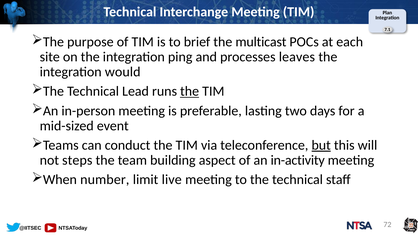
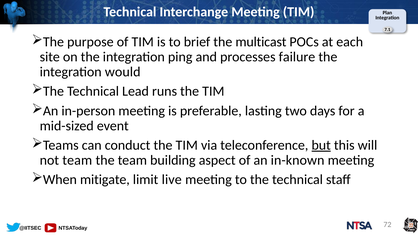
leaves: leaves -> failure (297, 57)
the underline: present -> none (190, 91)
not steps: steps -> team (77, 160)
in-activity: in-activity -> in-known (298, 160)
number: number -> mitigate (105, 180)
